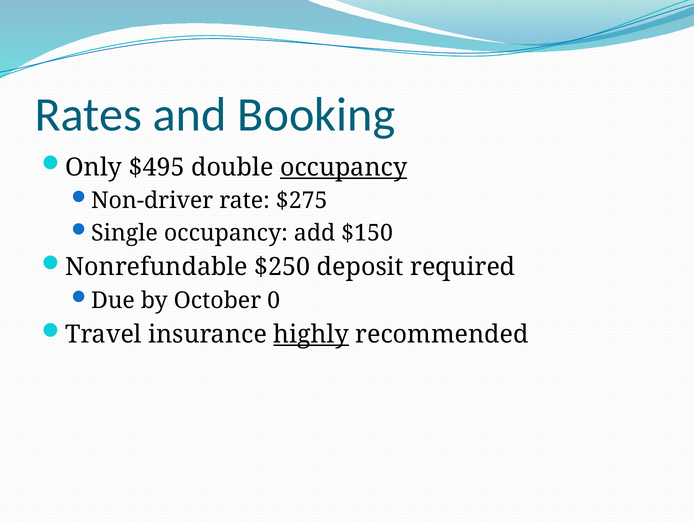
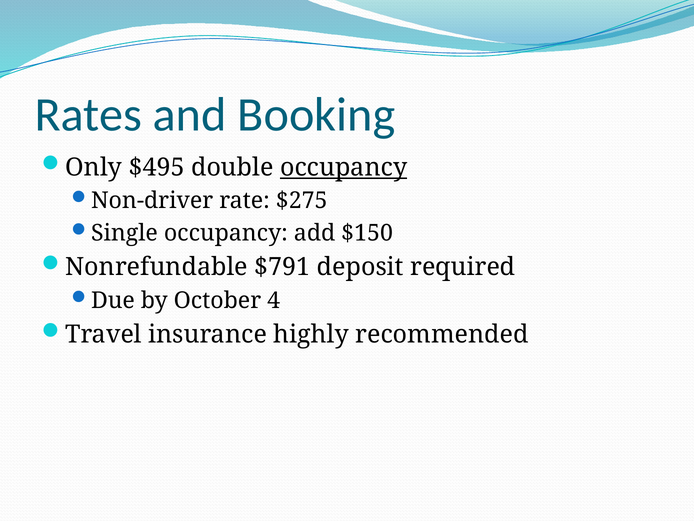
$250: $250 -> $791 (282, 267)
0: 0 -> 4 (274, 300)
highly underline: present -> none (311, 334)
